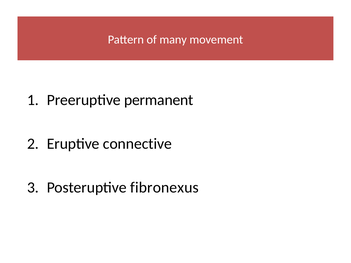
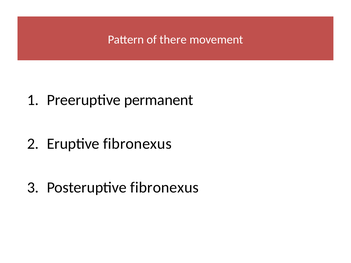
many: many -> there (173, 40)
Eruptive connective: connective -> fibronexus (137, 144)
